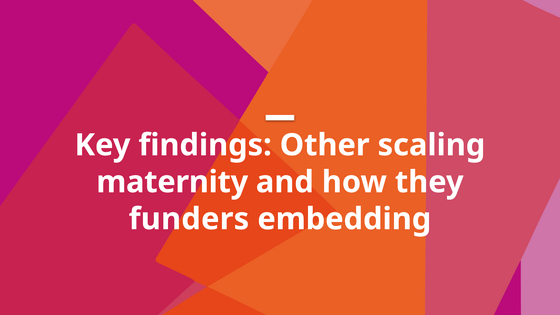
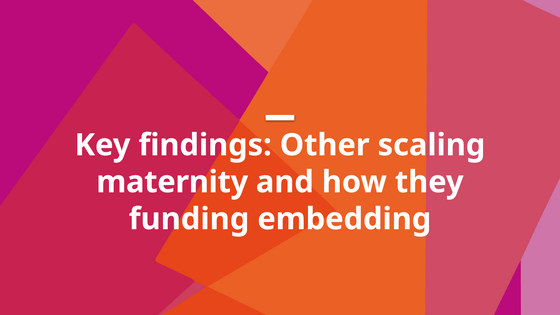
funders: funders -> funding (189, 219)
